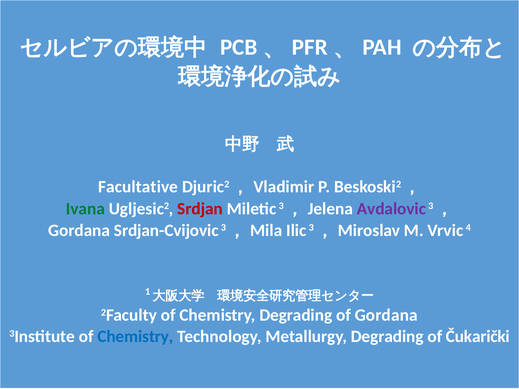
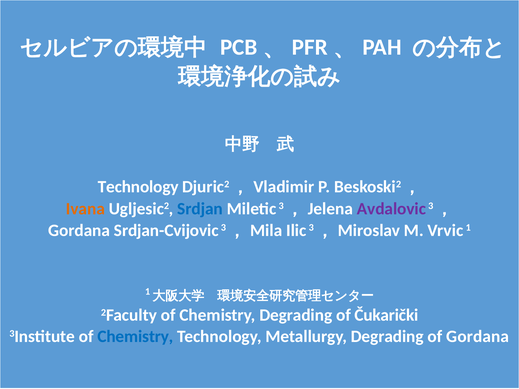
Facultative: Facultative -> Technology (138, 187)
Ivana colour: green -> orange (85, 209)
Srdjan colour: red -> blue (200, 209)
Vrvic 4: 4 -> 1 (468, 228)
of Gordana: Gordana -> Čukarički (386, 315)
of Čukarički: Čukarički -> Gordana (478, 337)
